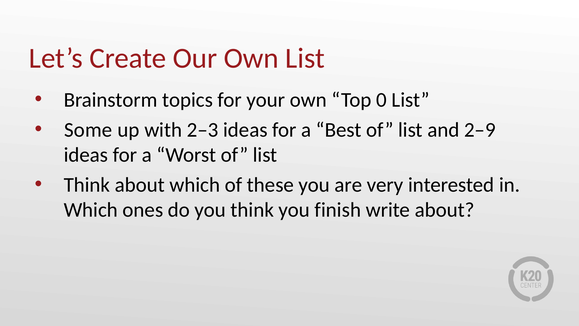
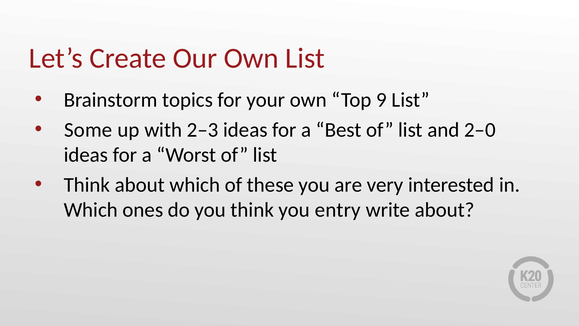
0: 0 -> 9 (382, 100)
2–9: 2–9 -> 2–0 (480, 130)
finish: finish -> entry (338, 210)
